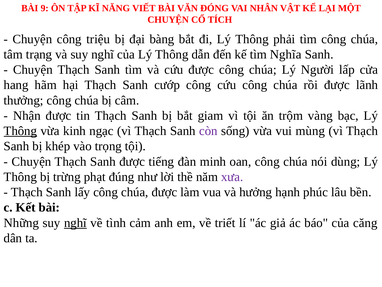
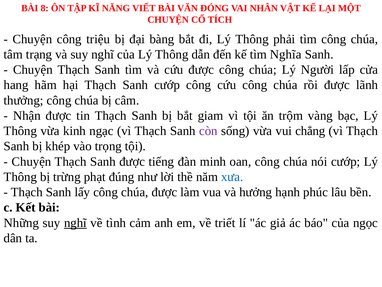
9: 9 -> 8 (45, 8)
Thông underline: present -> none (20, 131)
mùng: mùng -> chẳng (310, 131)
nói dùng: dùng -> cướp (346, 161)
xưa colour: purple -> blue (232, 177)
căng: căng -> ngọc (365, 222)
